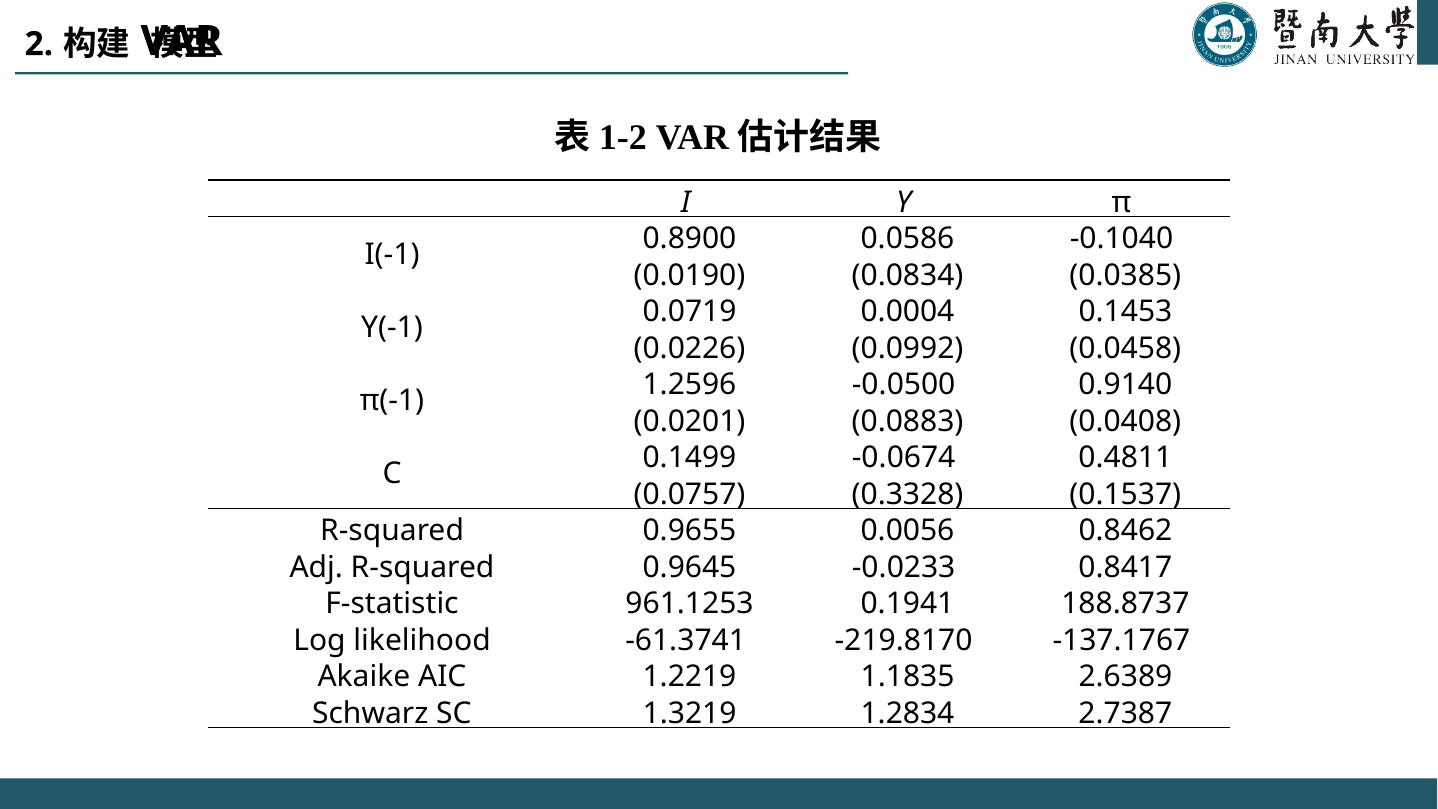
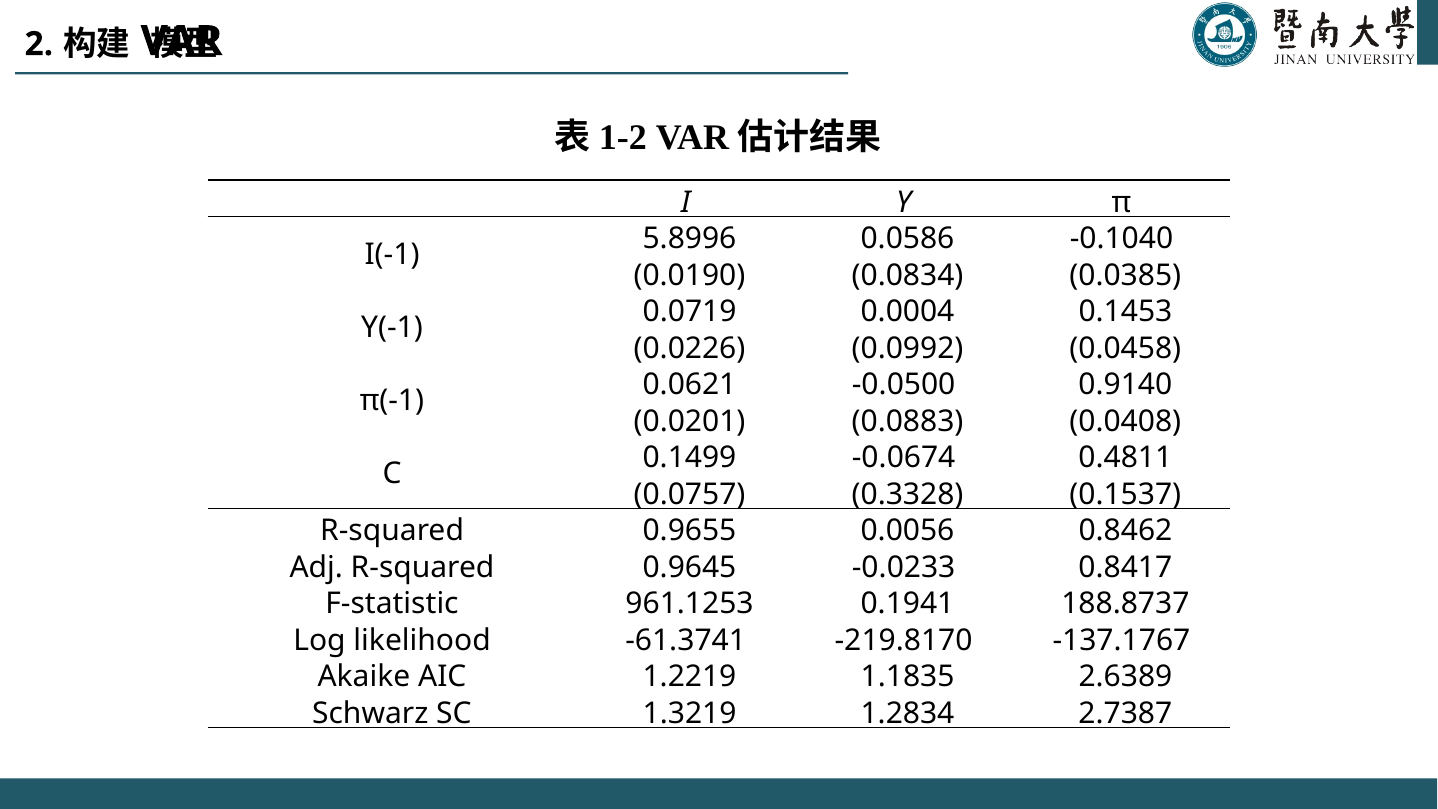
0.8900: 0.8900 -> 5.8996 (689, 239)
1.2596: 1.2596 -> 0.0621 (689, 385)
